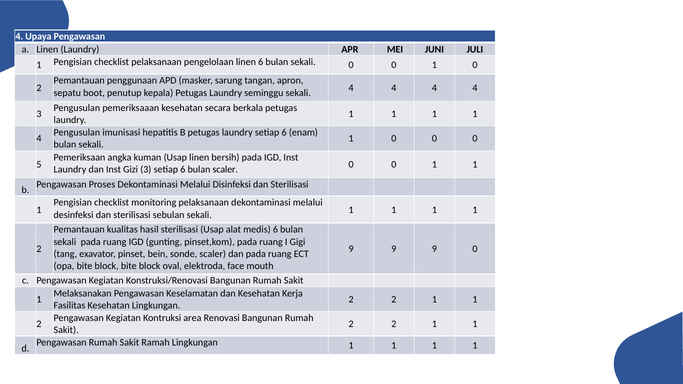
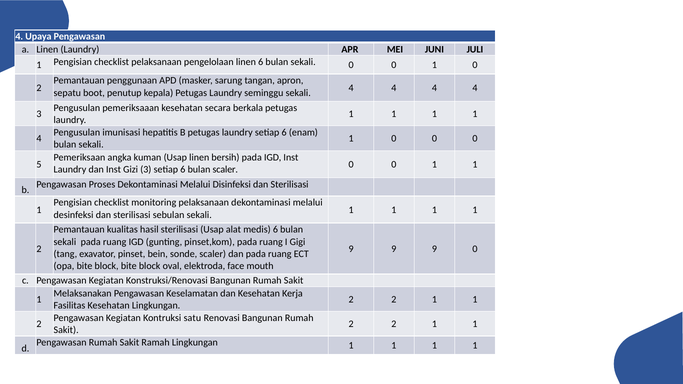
area: area -> satu (192, 318)
